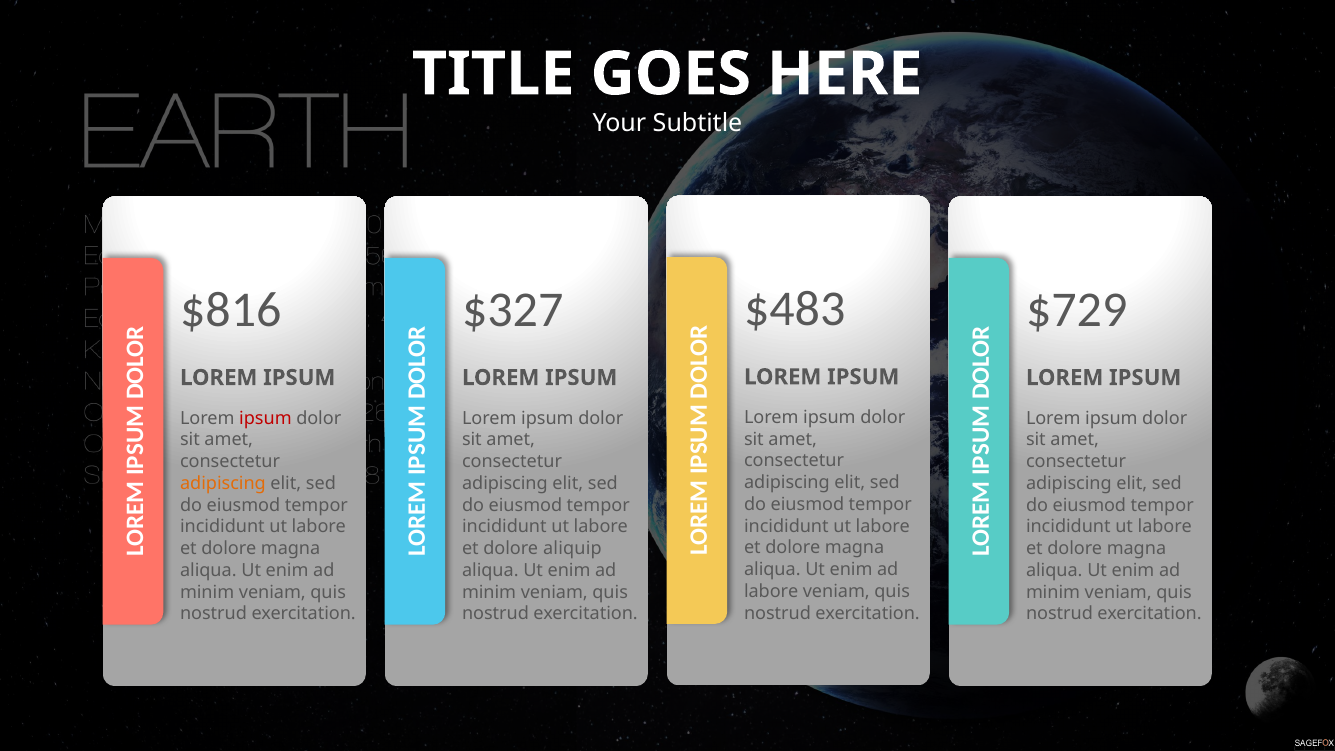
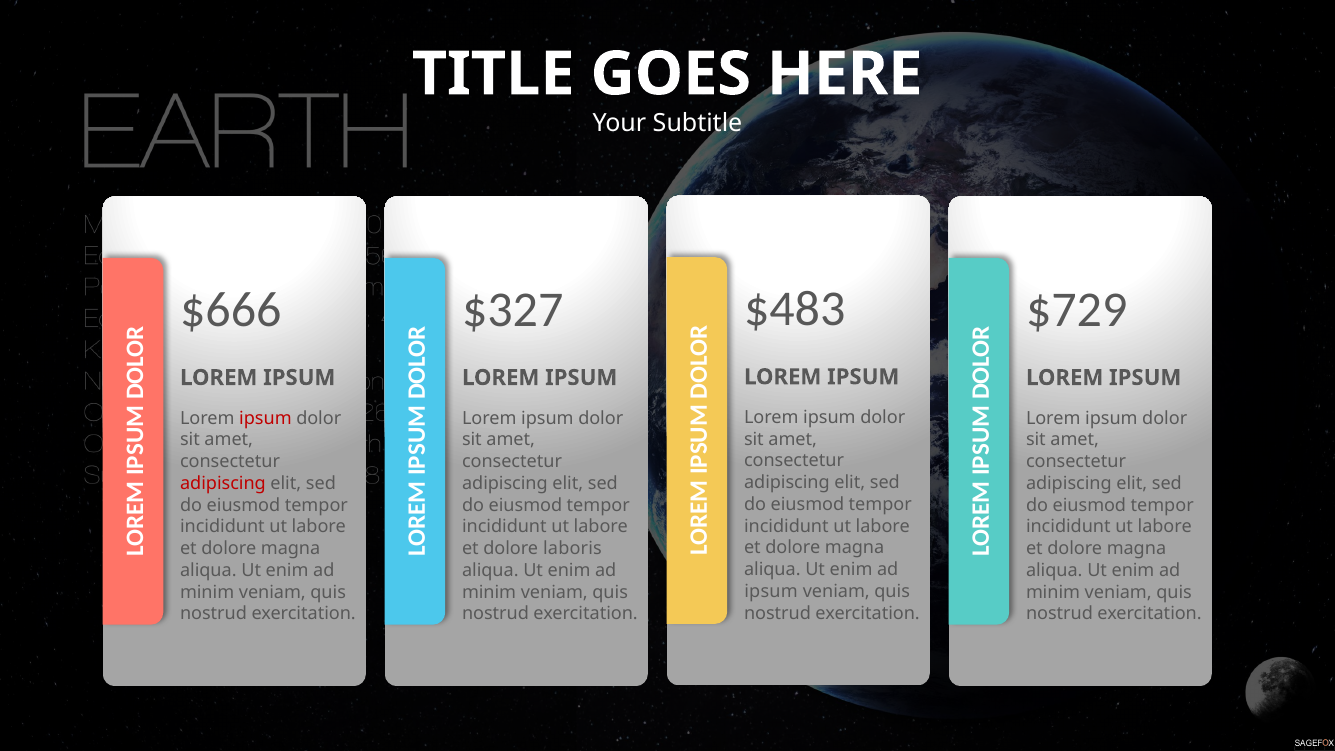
$816: $816 -> $666 (231, 310)
adipiscing colour: orange -> red (223, 483)
aliquip: aliquip -> laboris (572, 549)
labore: labore -> ipsum (771, 591)
